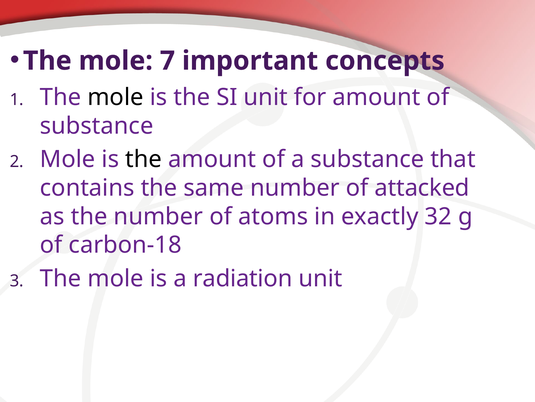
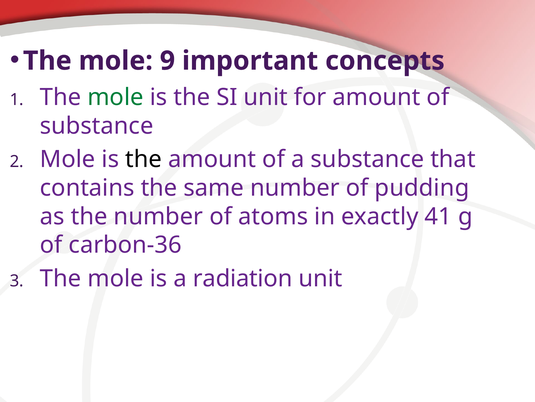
7: 7 -> 9 (167, 61)
mole colour: black -> green (115, 97)
attacked: attacked -> pudding (422, 188)
32: 32 -> 41 (438, 216)
carbon-18: carbon-18 -> carbon-36 (125, 245)
